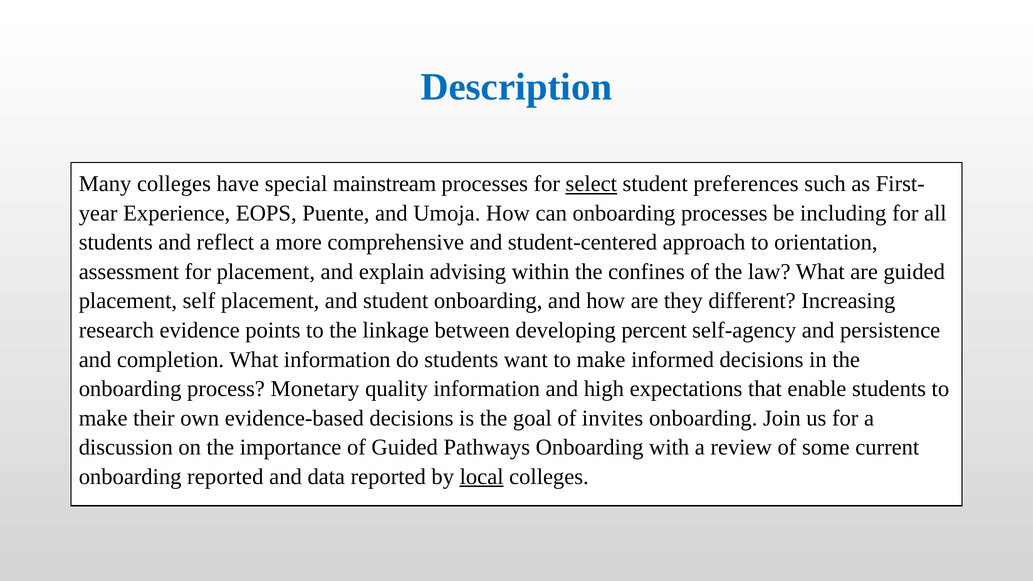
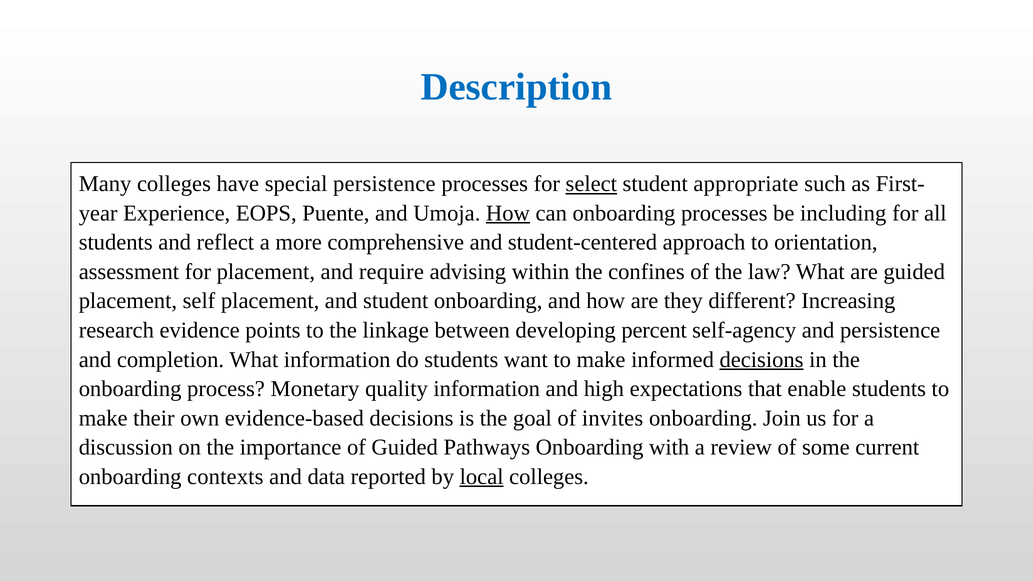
special mainstream: mainstream -> persistence (384, 184)
preferences: preferences -> appropriate (746, 184)
How underline: none -> present (508, 213)
explain: explain -> require (391, 272)
decisions underline: none -> present (762, 360)
onboarding reported: reported -> contexts (225, 477)
